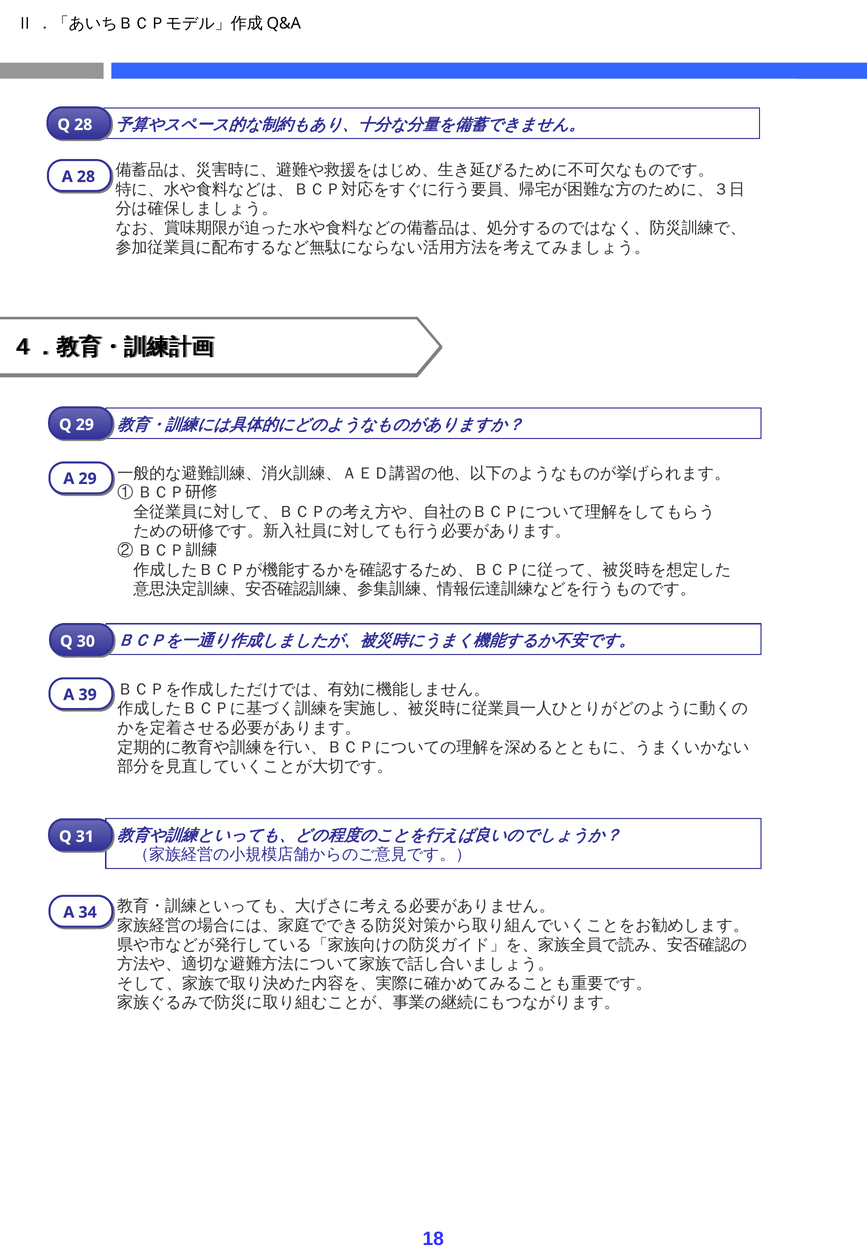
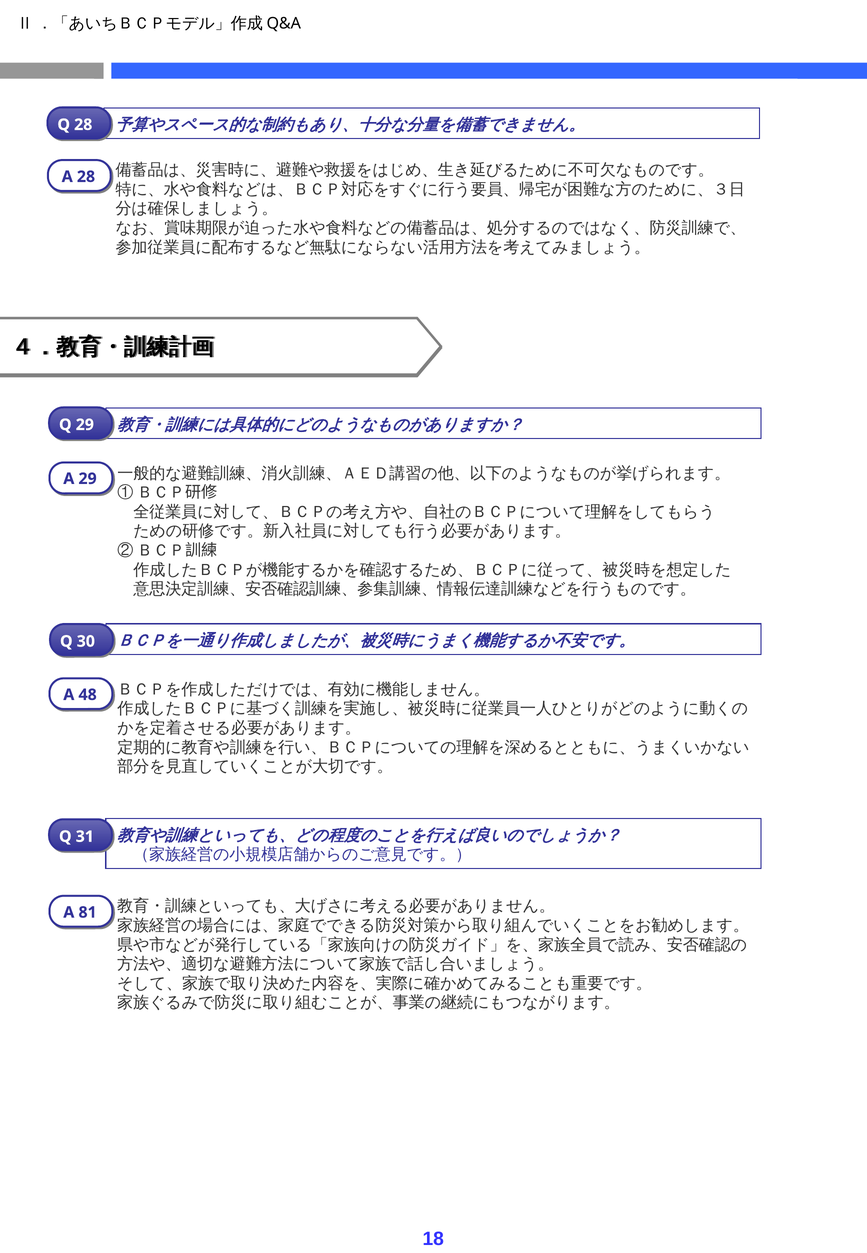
39: 39 -> 48 (88, 694)
34: 34 -> 81 (88, 912)
